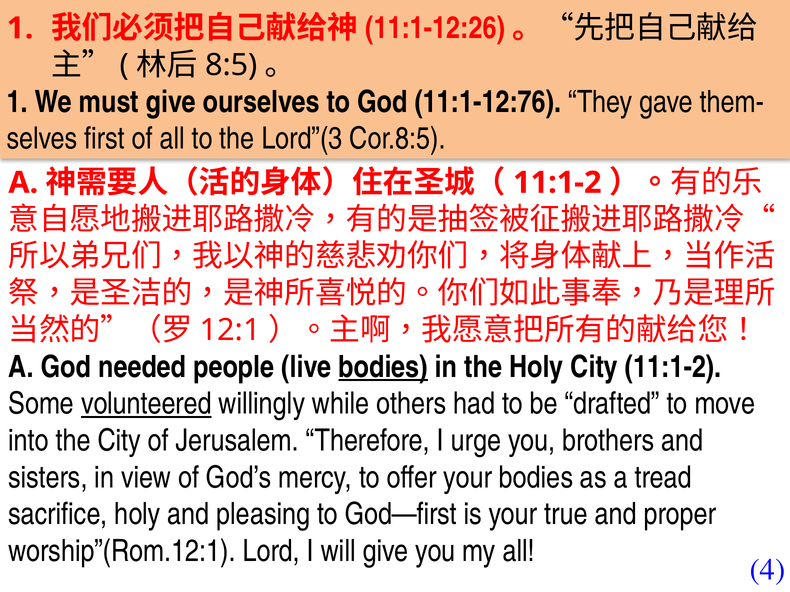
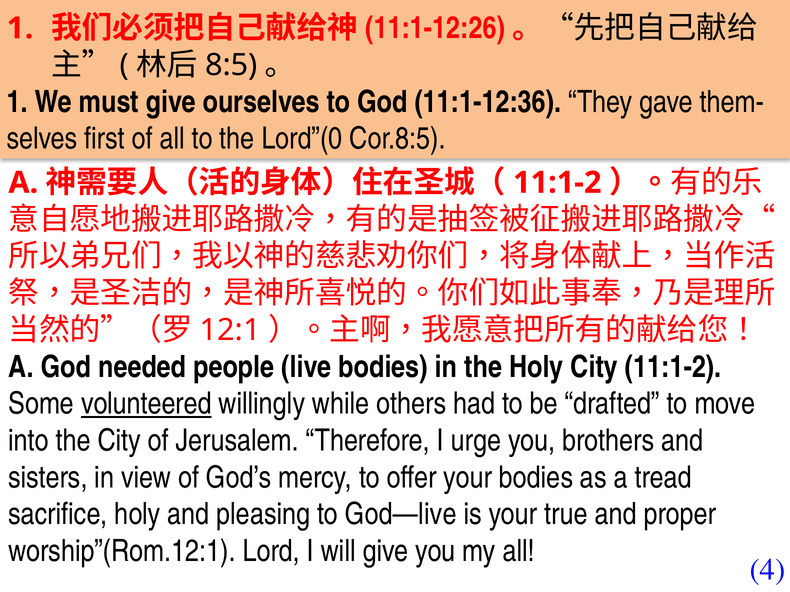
11:1-12:76: 11:1-12:76 -> 11:1-12:36 (488, 102)
Lord”(3: Lord”(3 -> Lord”(0 (302, 139)
bodies underline: present -> none (383, 367)
God—first: God—first -> God—live (401, 515)
